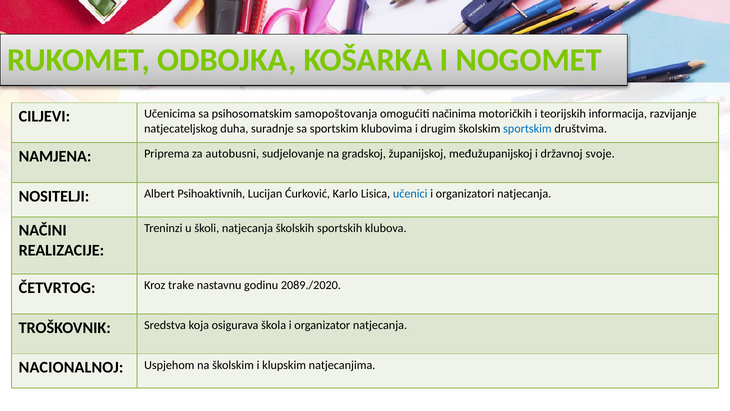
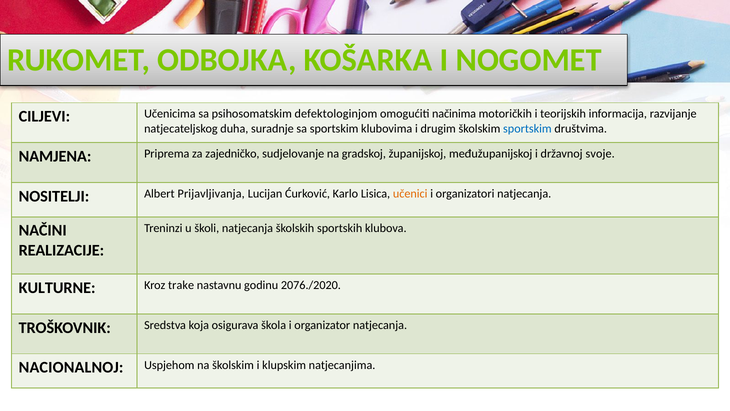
samopoštovanja: samopoštovanja -> defektologinjom (336, 114)
autobusni: autobusni -> zajedničko (232, 154)
Psihoaktivnih: Psihoaktivnih -> Prijavljivanja (211, 194)
učenici colour: blue -> orange (410, 194)
ČETVRTOG: ČETVRTOG -> KULTURNE (57, 288)
2089./2020: 2089./2020 -> 2076./2020 (311, 285)
